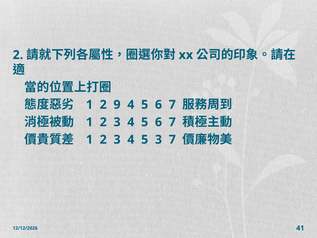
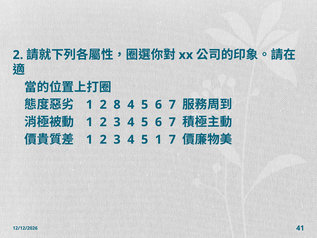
9: 9 -> 8 (117, 105)
5 3: 3 -> 1 (158, 139)
